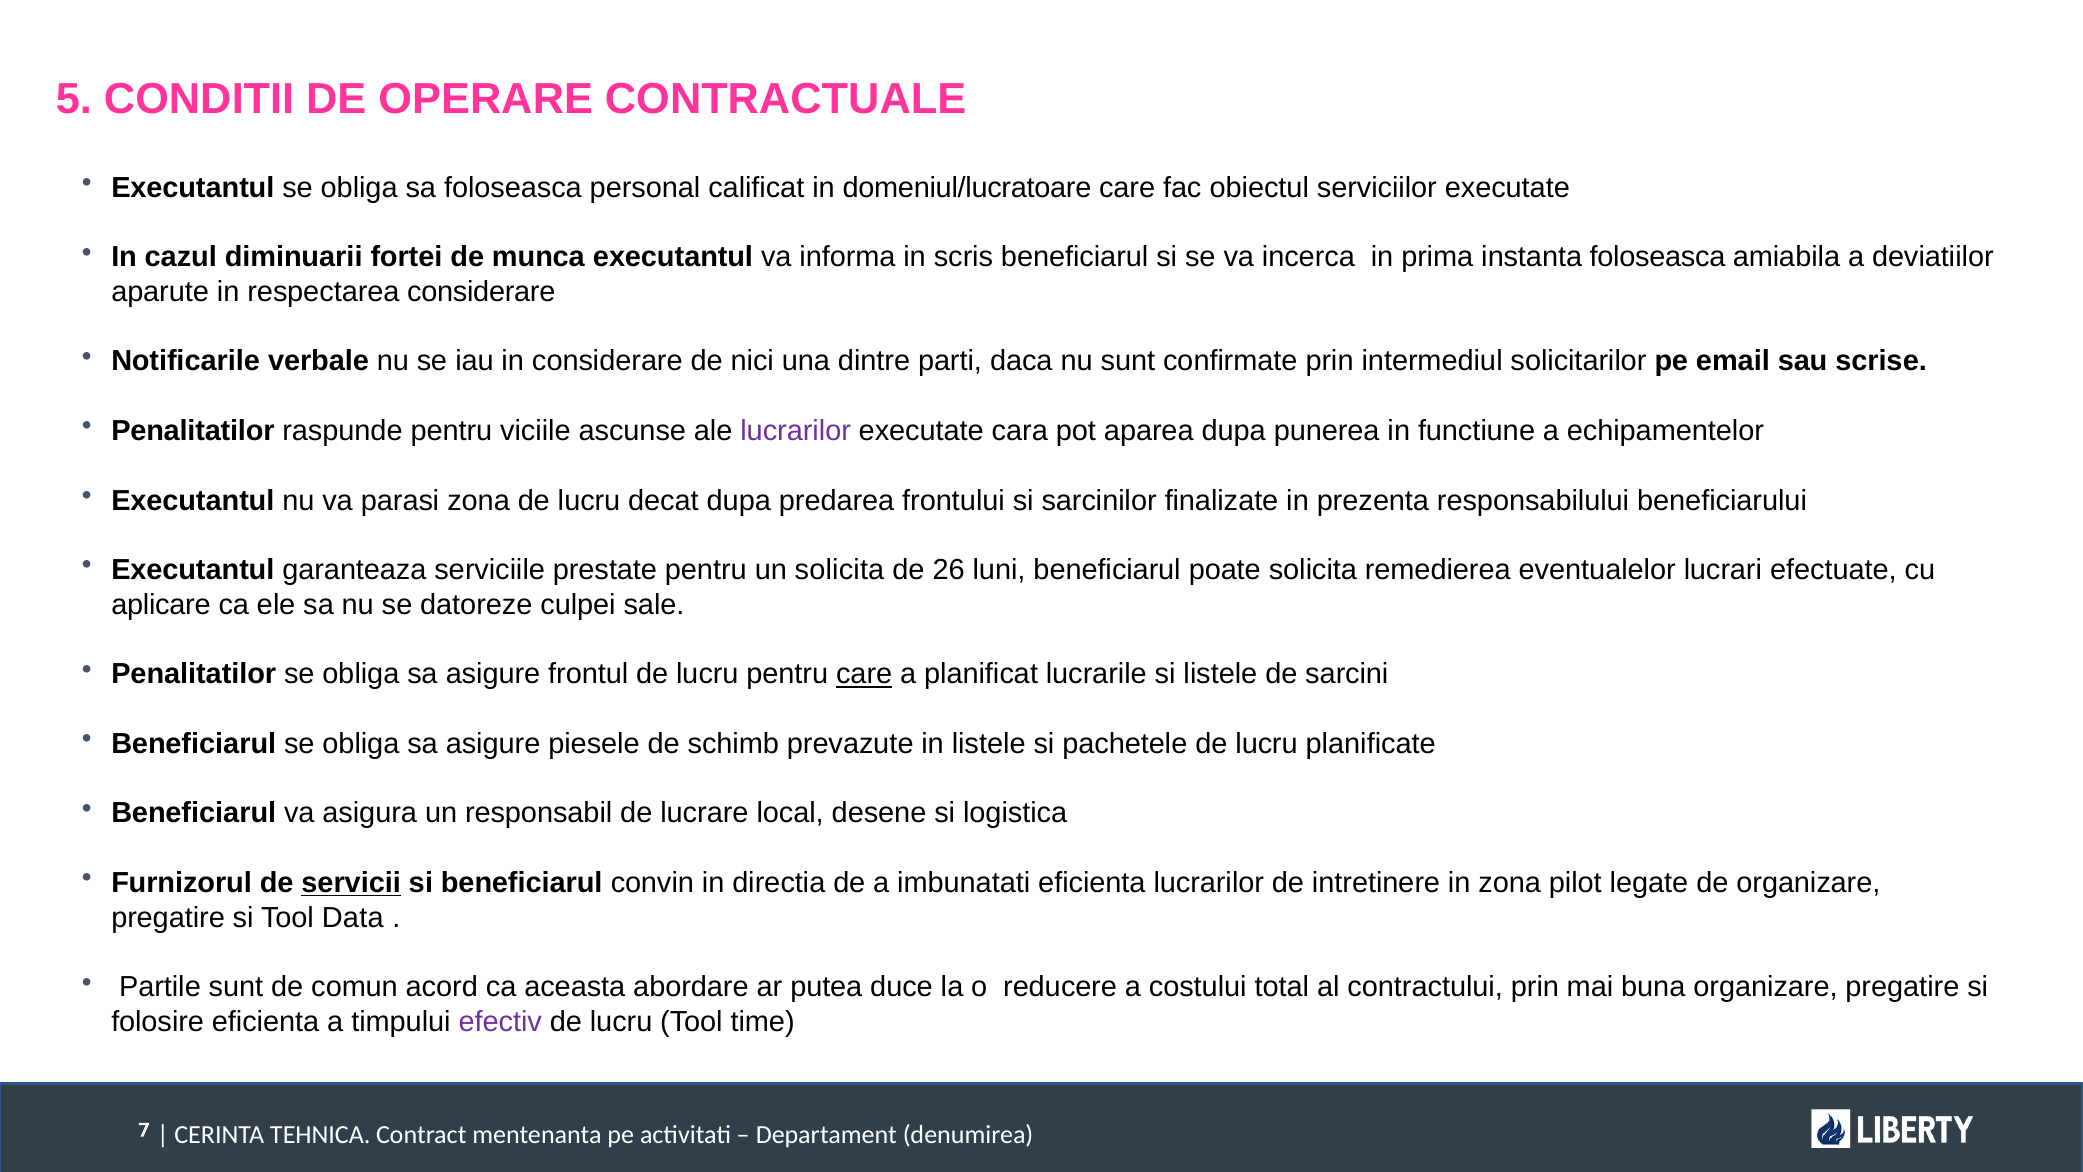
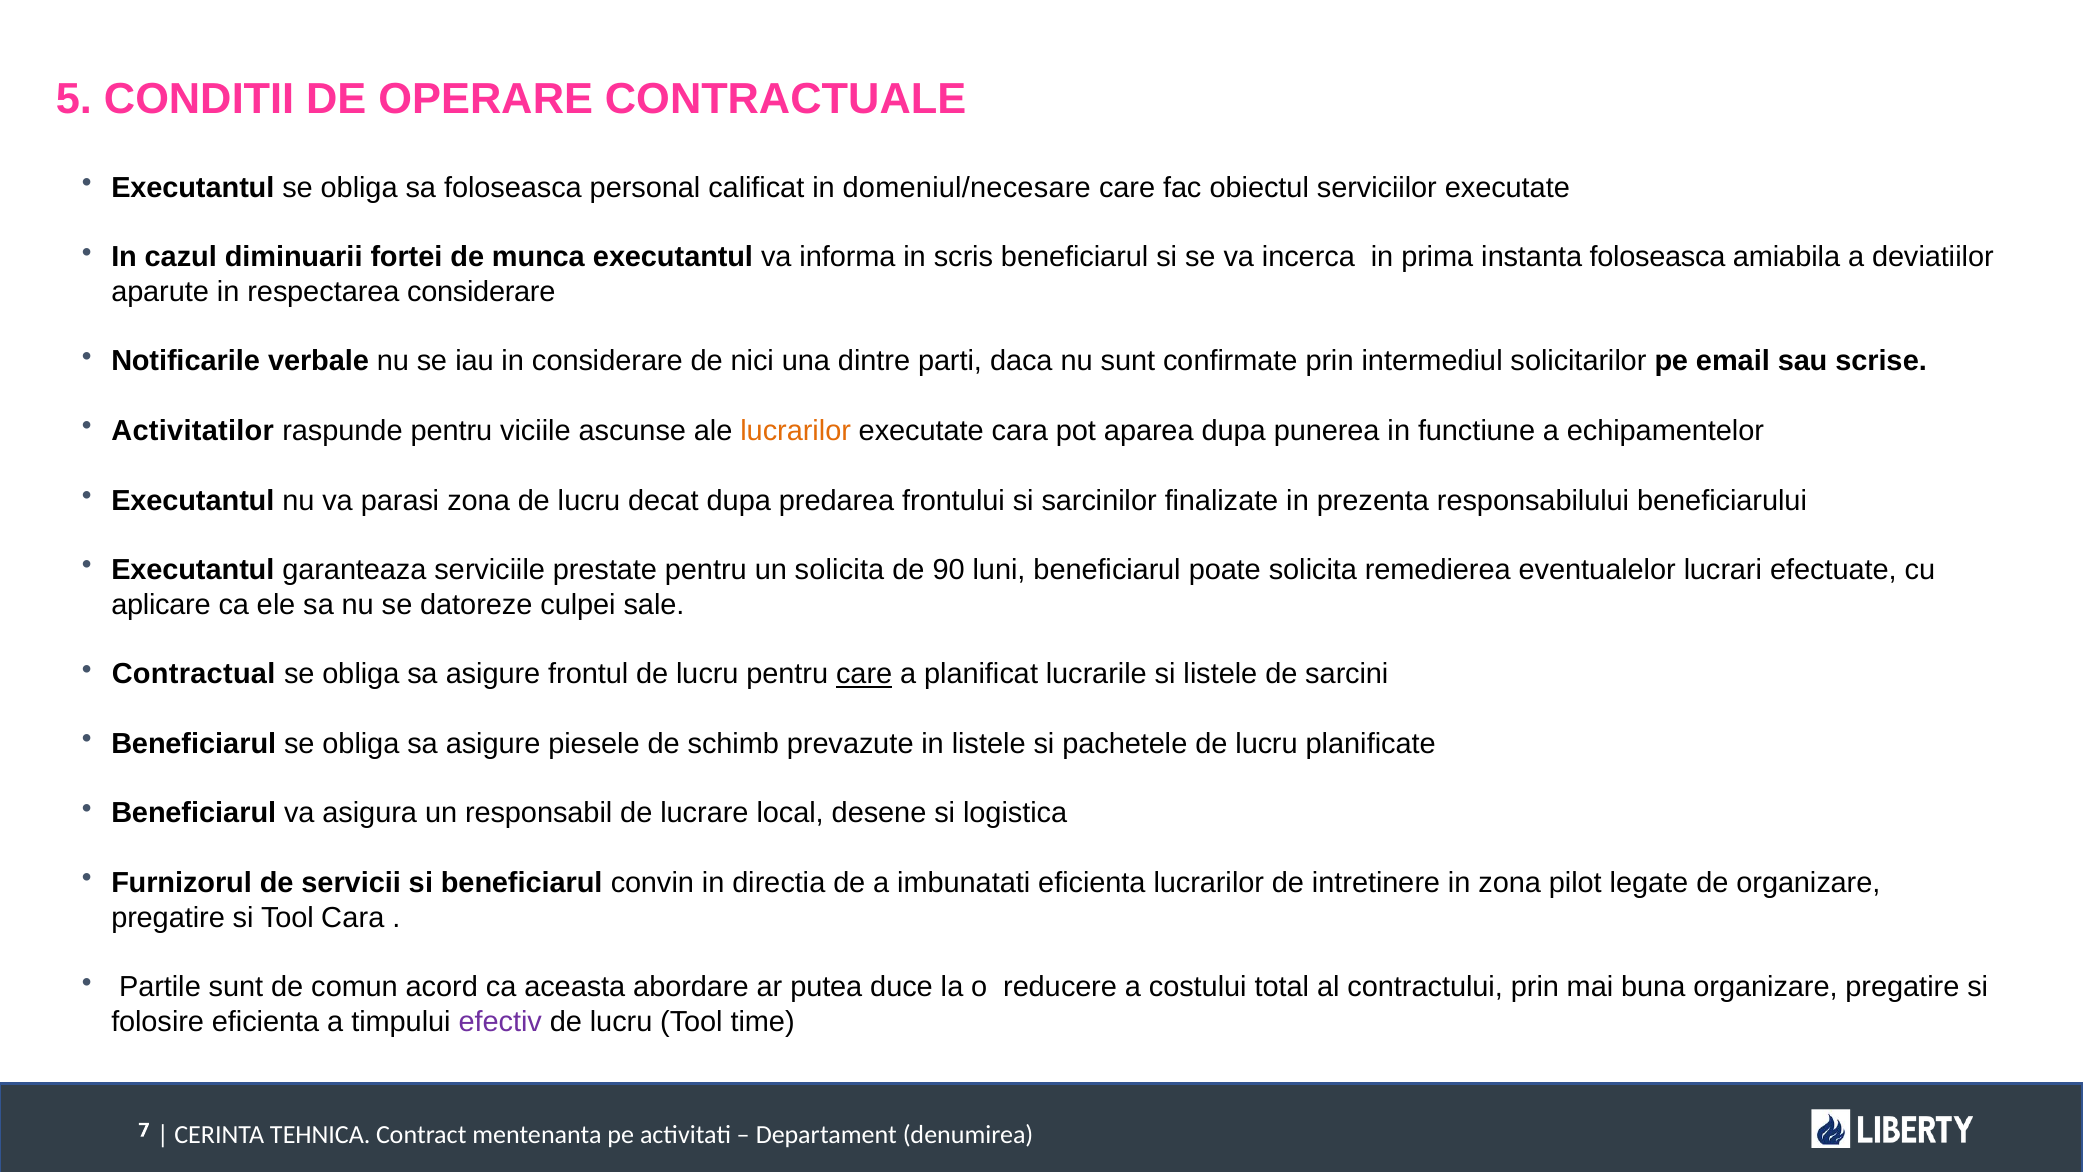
domeniul/lucratoare: domeniul/lucratoare -> domeniul/necesare (967, 188)
Penalitatilor: Penalitatilor -> Activitatilor (193, 431)
lucrarilor colour: purple -> orange (796, 431)
26: 26 -> 90 (949, 570)
Penalitatilor: Penalitatilor -> Contractual (194, 674)
servicii underline: present -> none (351, 883)
Tool Data: Data -> Cara (353, 918)
